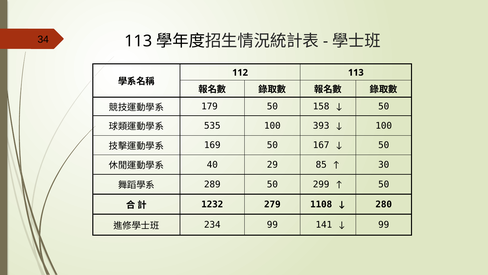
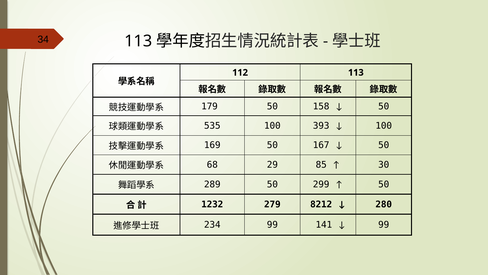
40: 40 -> 68 (212, 164)
1108: 1108 -> 8212 (321, 204)
